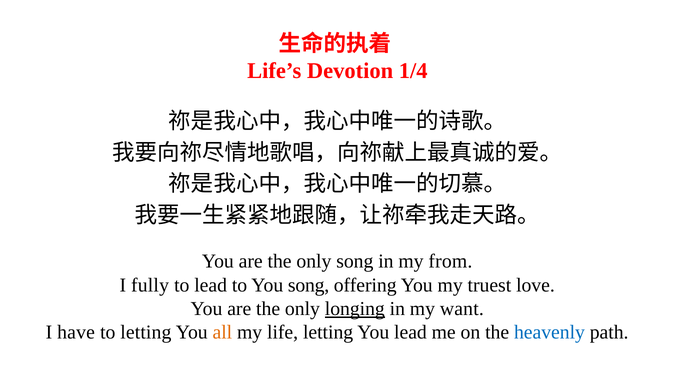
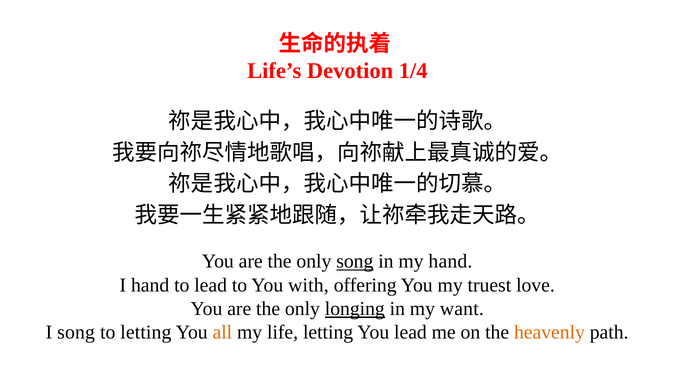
song underline: none -> present (355, 261)
my from: from -> hand (450, 261)
I fully: fully -> hand (150, 285)
You song: song -> with (308, 285)
I have: have -> song (76, 332)
heavenly colour: blue -> orange (549, 332)
